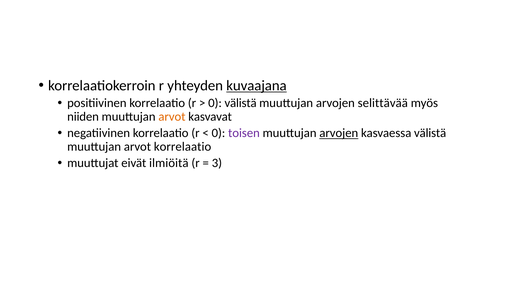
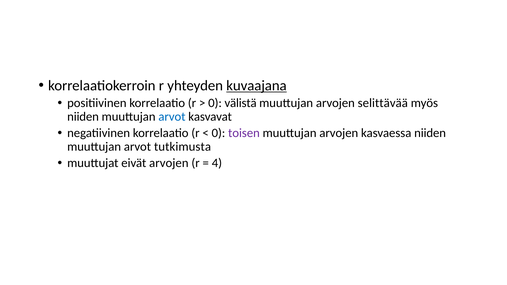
arvot colour: orange -> blue (172, 117)
arvojen underline: present -> none (339, 133)
kasvaessa välistä: välistä -> niiden (430, 133)
arvot korrelaatio: korrelaatio -> tutkimusta (183, 147)
eivät ilmiöitä: ilmiöitä -> arvojen (169, 163)
3: 3 -> 4 (217, 163)
